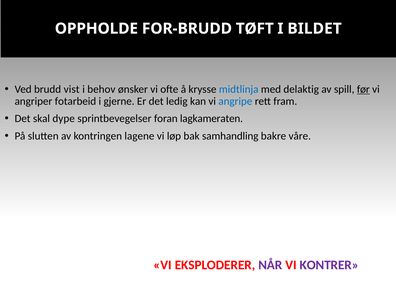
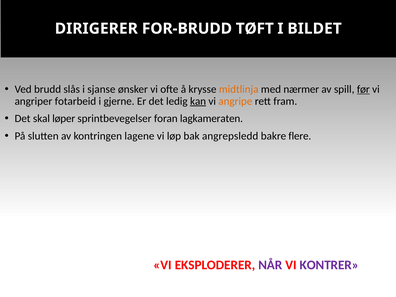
OPPHOLDE: OPPHOLDE -> DIRIGERER (96, 29)
vist: vist -> slås (72, 89)
behov: behov -> sjanse (101, 89)
midtlinja colour: blue -> orange (239, 89)
delaktig: delaktig -> nærmer (301, 89)
kan underline: none -> present (198, 101)
angripe colour: blue -> orange (235, 101)
dype: dype -> løper (64, 119)
samhandling: samhandling -> angrepsledd (230, 136)
våre: våre -> flere (300, 136)
